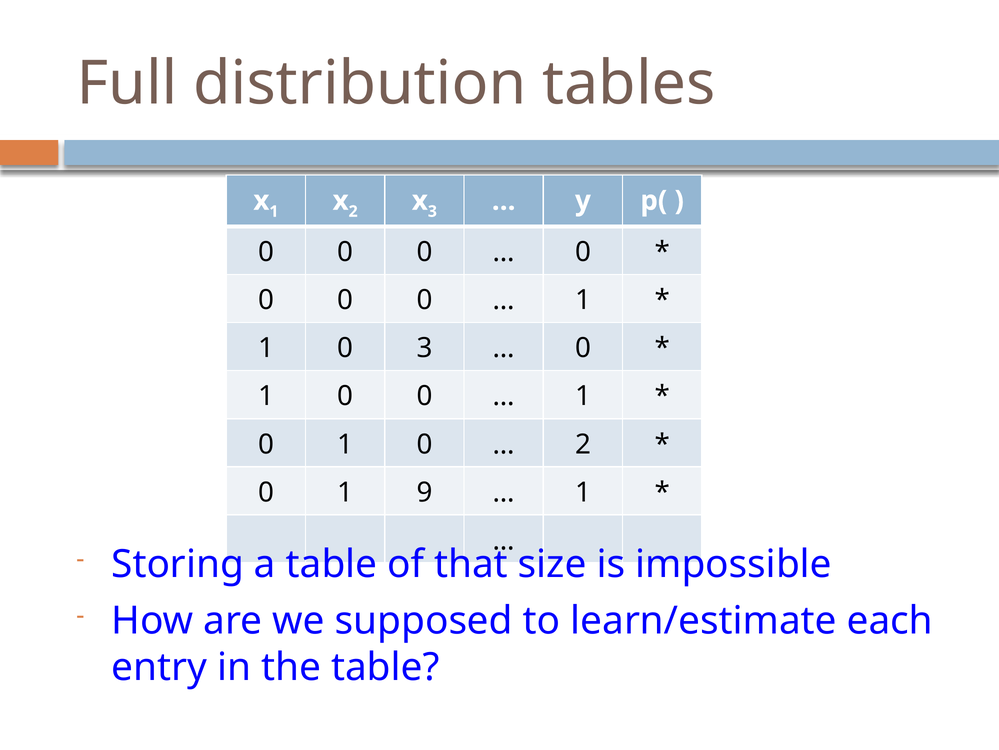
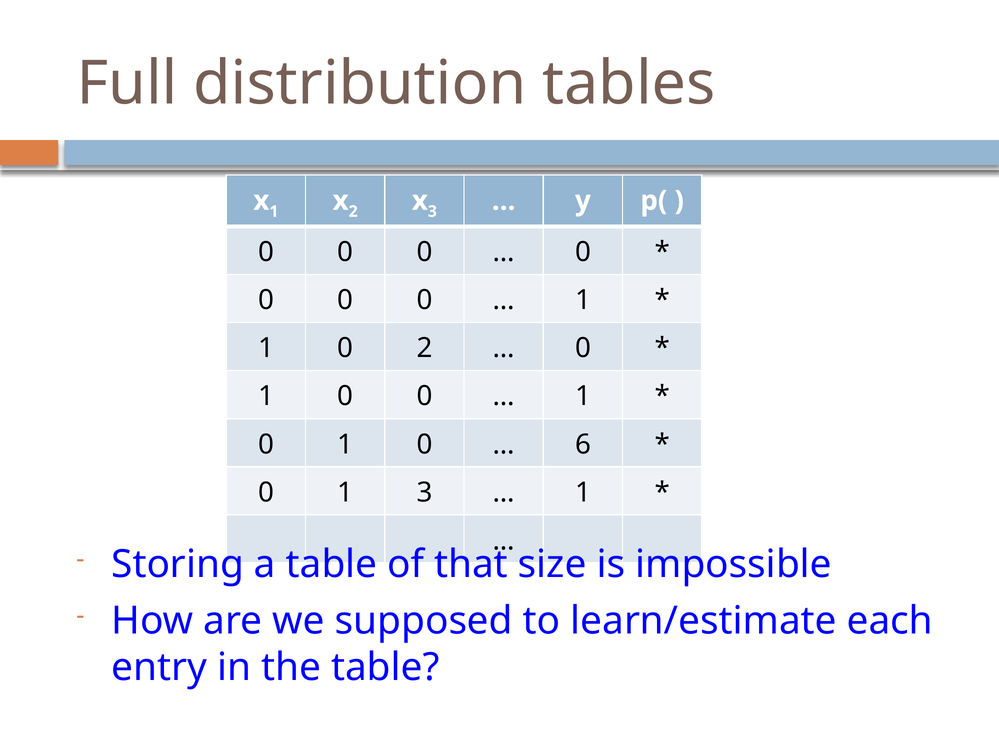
0 3: 3 -> 2 (424, 348)
2: 2 -> 6 (583, 444)
1 9: 9 -> 3 (424, 492)
